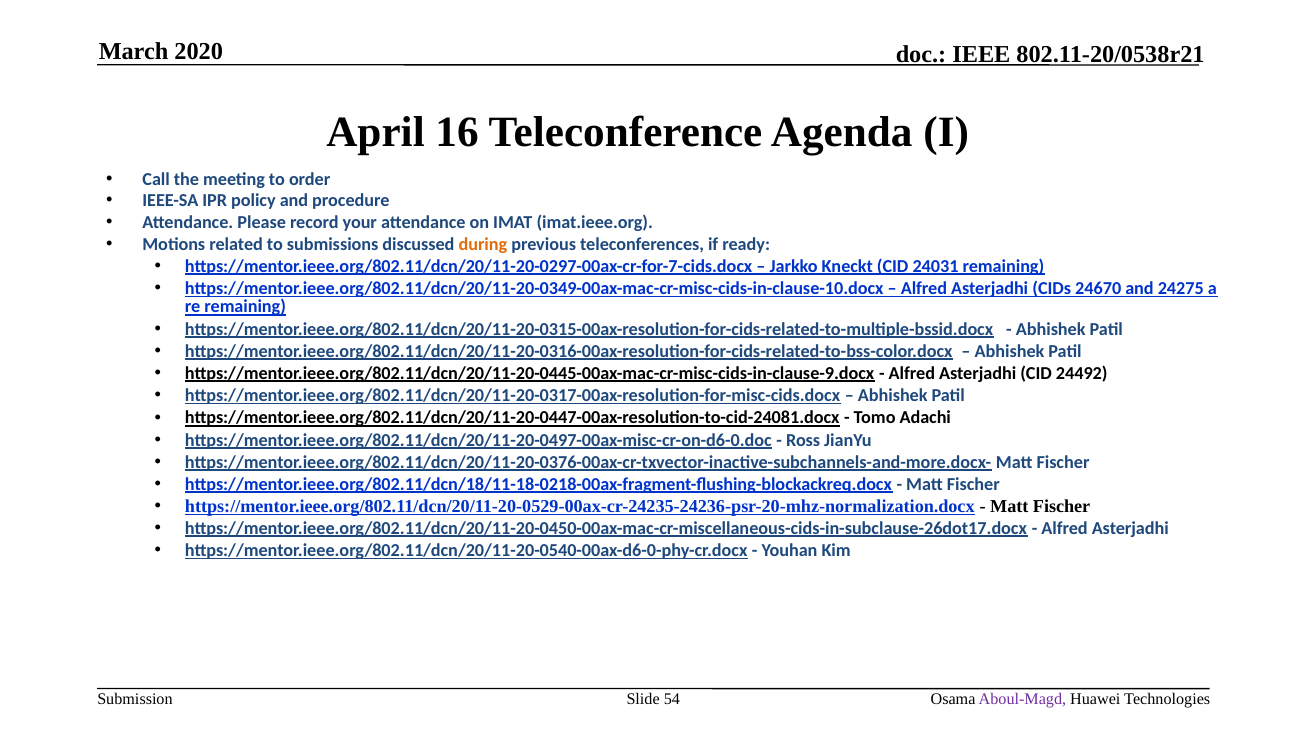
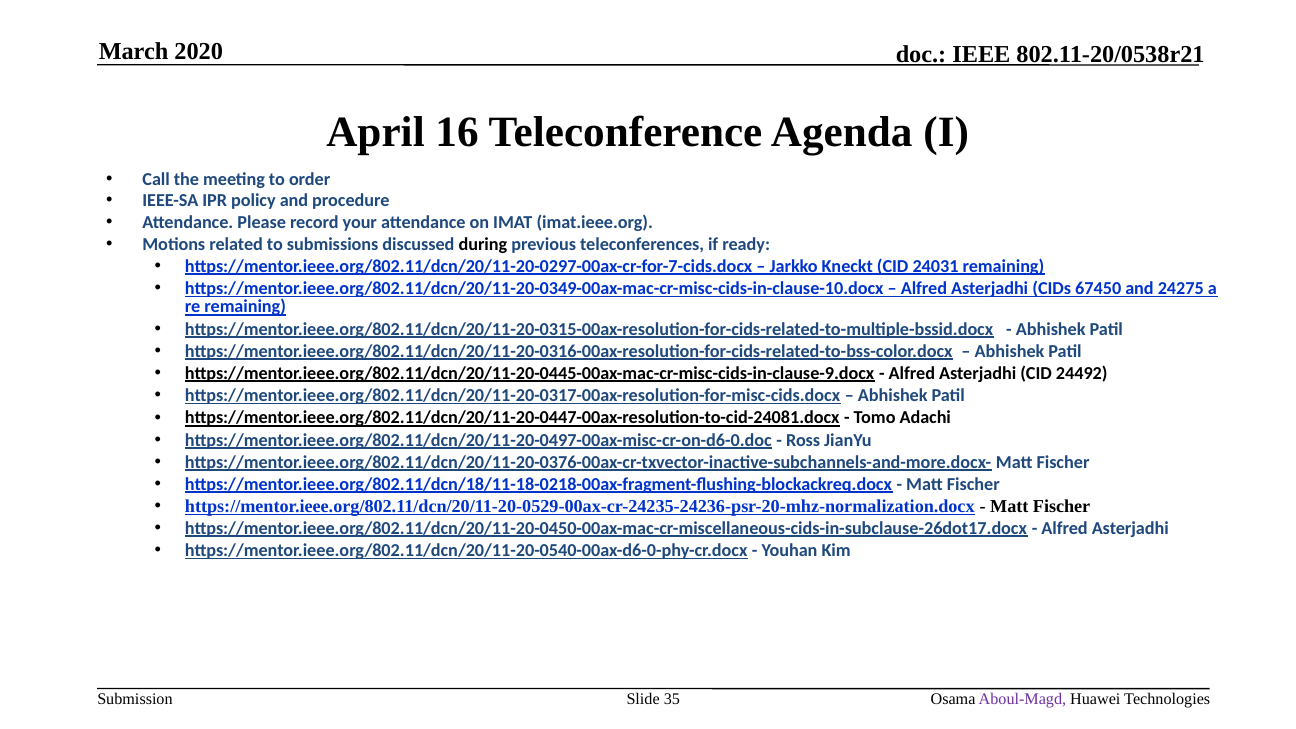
during colour: orange -> black (483, 245)
24670: 24670 -> 67450 (1098, 289)
54: 54 -> 35 (672, 699)
